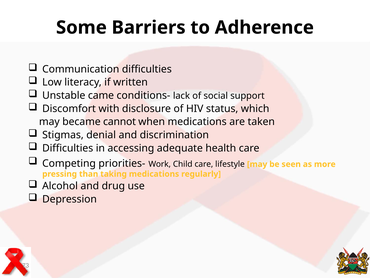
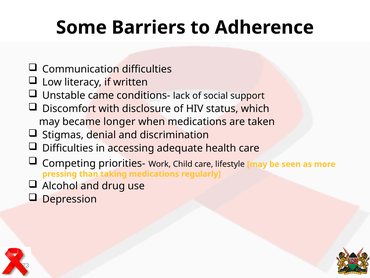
cannot: cannot -> longer (119, 122)
